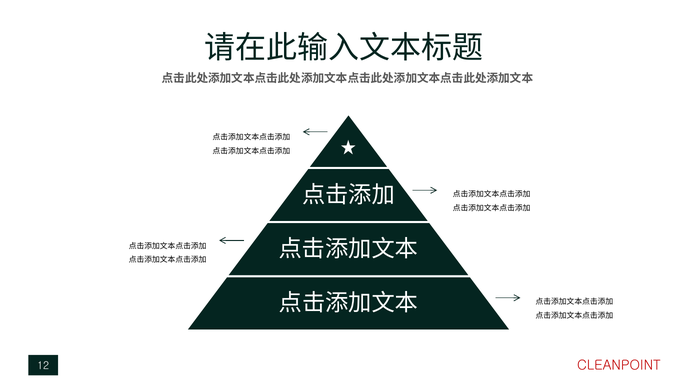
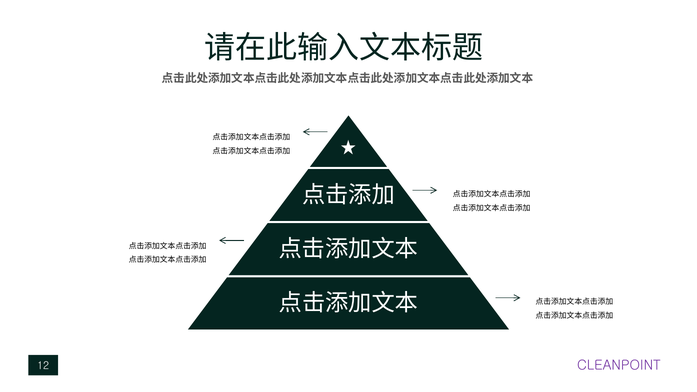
CLEANPOINT colour: red -> purple (619, 365)
